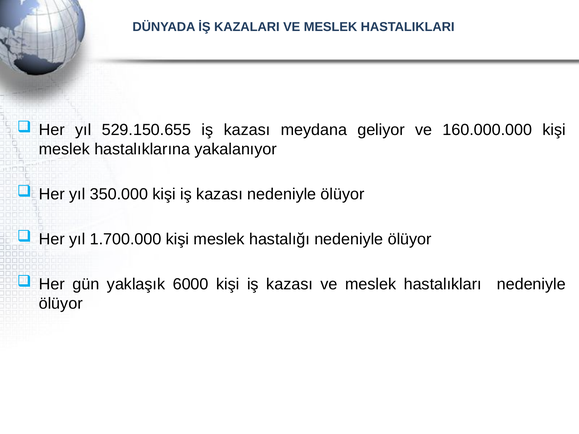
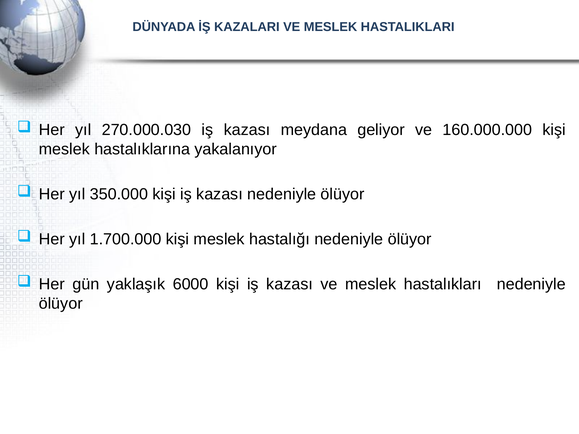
529.150.655: 529.150.655 -> 270.000.030 (146, 130)
